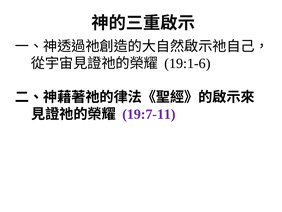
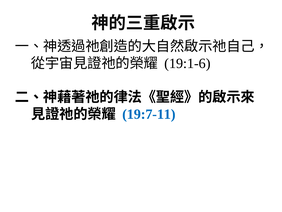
19:7-11 colour: purple -> blue (149, 114)
